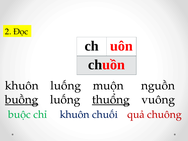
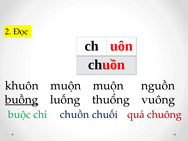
khuôn luống: luống -> muộn (66, 86)
thuổng underline: present -> none (111, 100)
chỉ khuôn: khuôn -> chuồn (75, 114)
